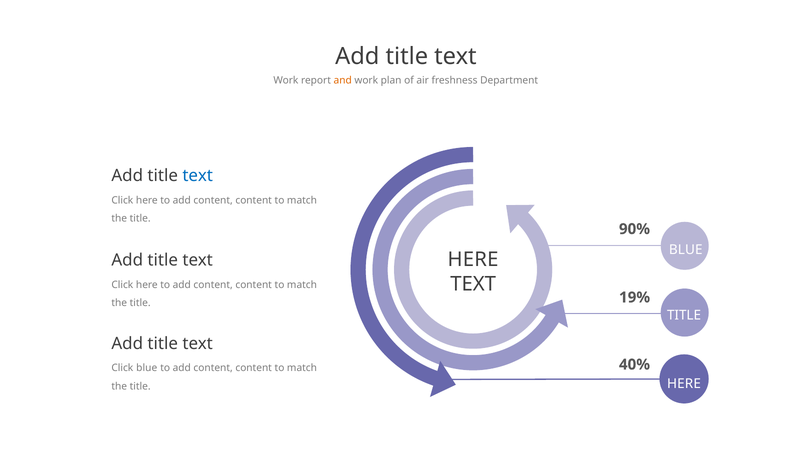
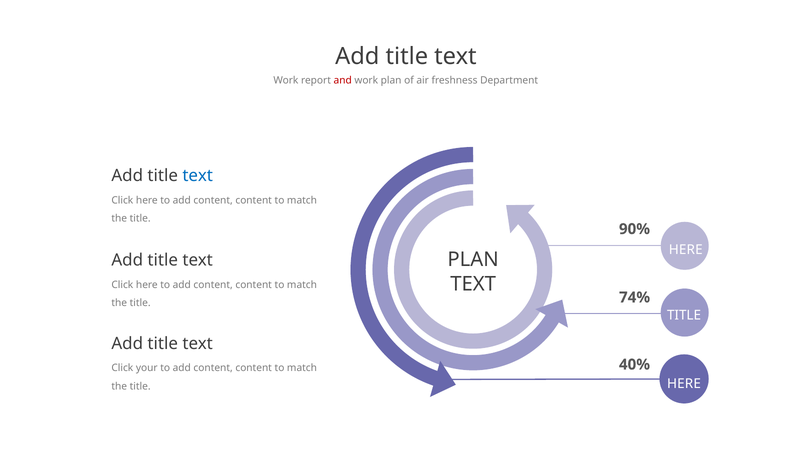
and colour: orange -> red (343, 80)
BLUE: BLUE -> HERE (686, 250)
HERE: HERE -> PLAN (473, 259)
19%: 19% -> 74% (635, 297)
Click blue: blue -> your (147, 368)
